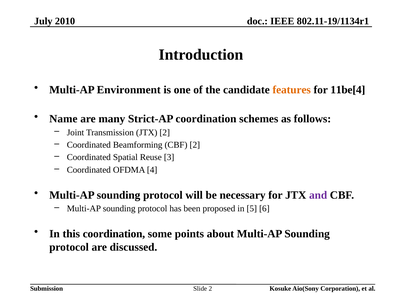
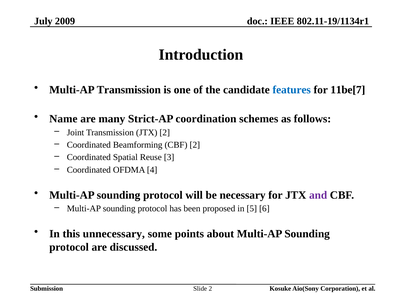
2010: 2010 -> 2009 (65, 21)
Multi-AP Environment: Environment -> Transmission (129, 90)
features colour: orange -> blue (292, 90)
11be[4: 11be[4 -> 11be[7 (348, 90)
this coordination: coordination -> unnecessary (114, 234)
